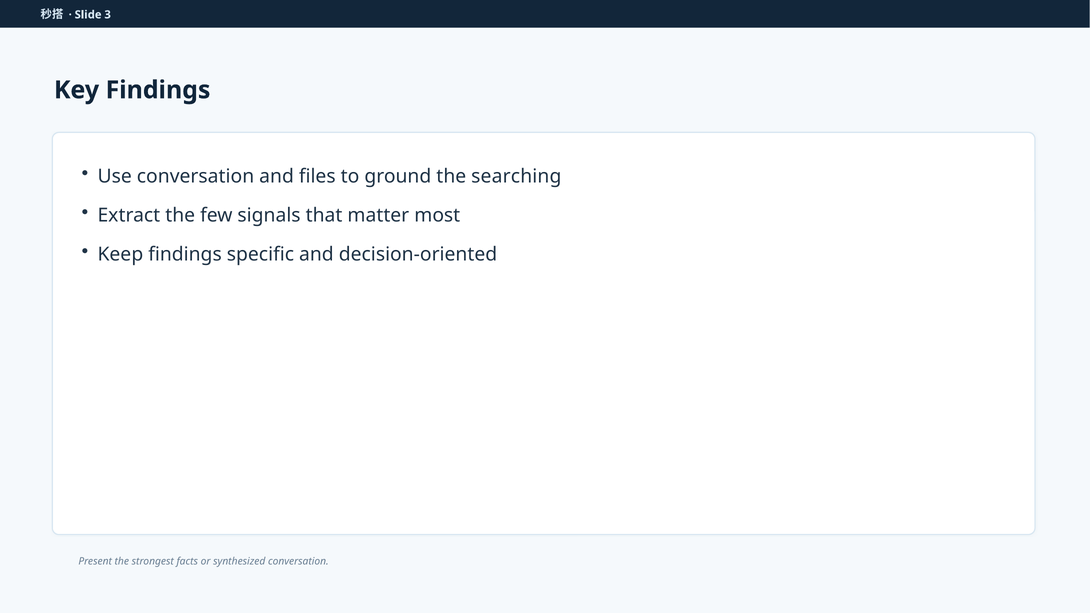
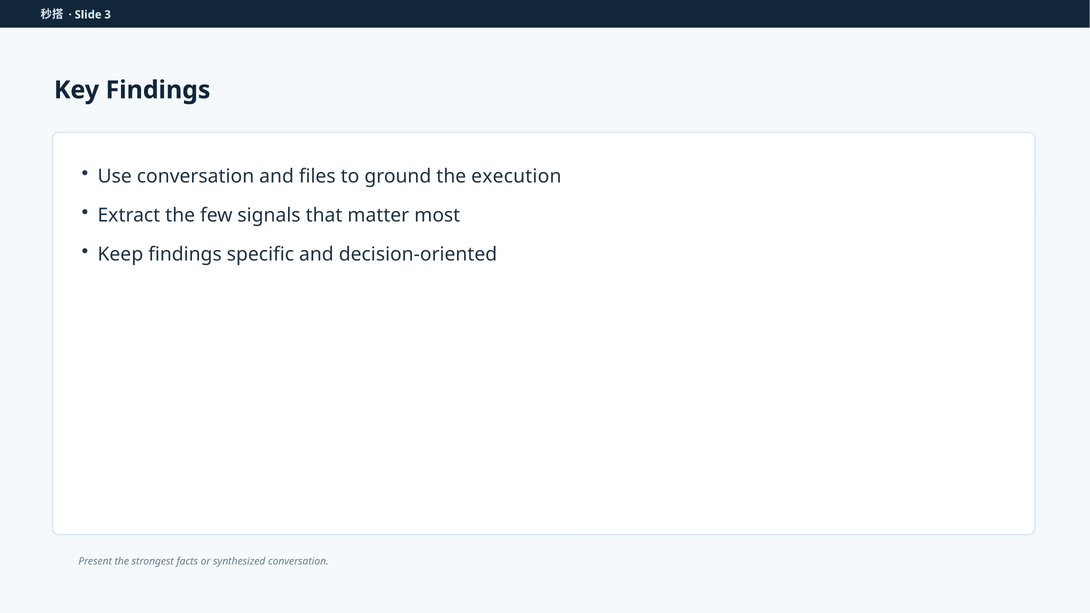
searching: searching -> execution (516, 176)
